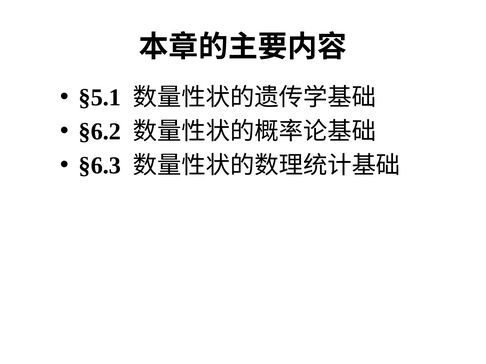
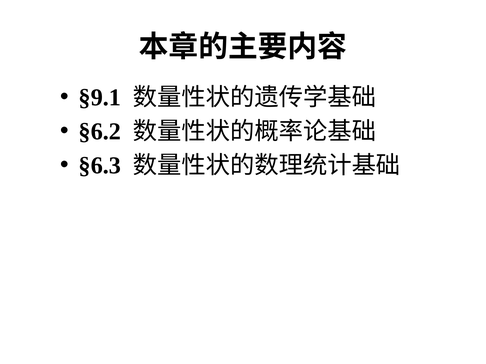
§5.1: §5.1 -> §9.1 (100, 98)
